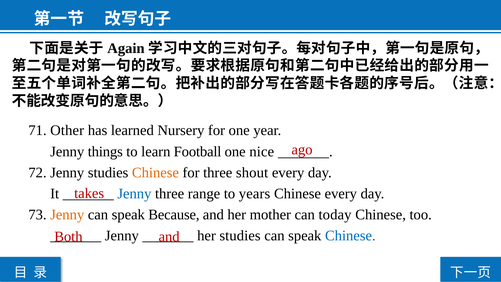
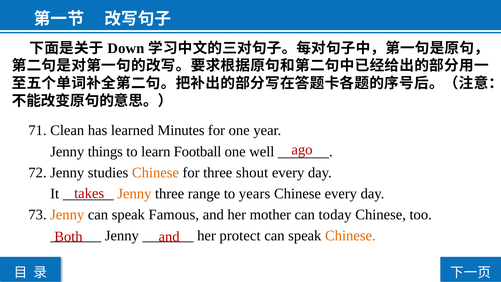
Again: Again -> Down (126, 48)
Other: Other -> Clean (67, 130)
Nursery: Nursery -> Minutes (181, 130)
nice: nice -> well (262, 151)
Jenny colour: blue -> orange (134, 194)
Because: Because -> Famous (174, 215)
her studies: studies -> protect (240, 236)
Chinese colour: blue -> orange (350, 236)
